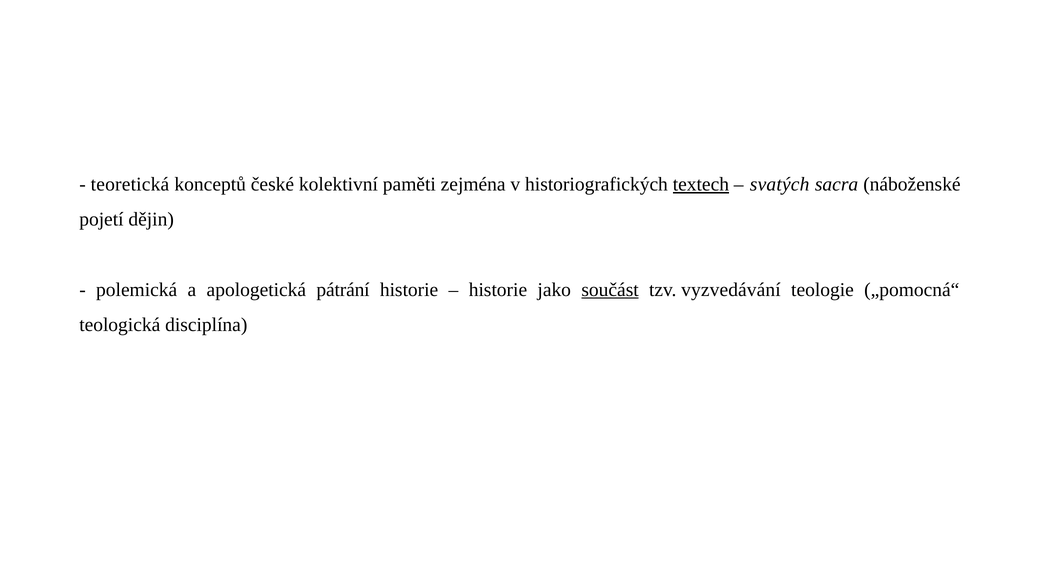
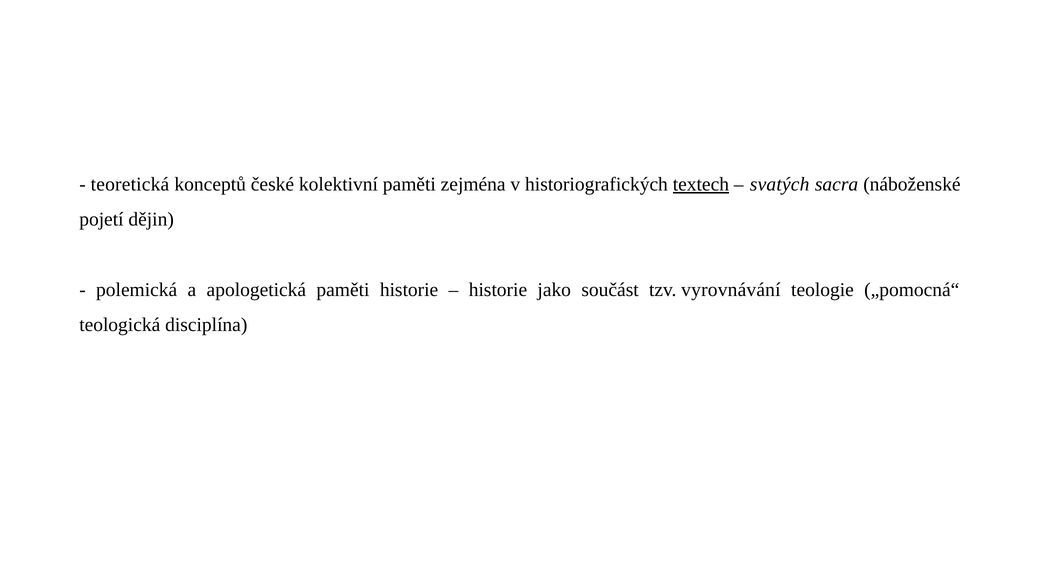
apologetická pátrání: pátrání -> paměti (343, 290)
součást underline: present -> none (610, 290)
vyzvedávání: vyzvedávání -> vyrovnávání (731, 290)
